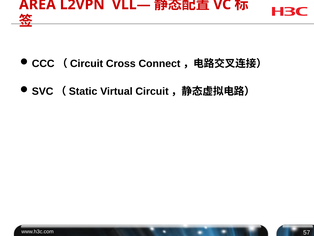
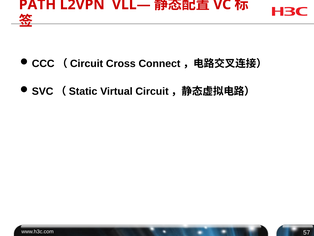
AREA: AREA -> PATH (37, 5)
